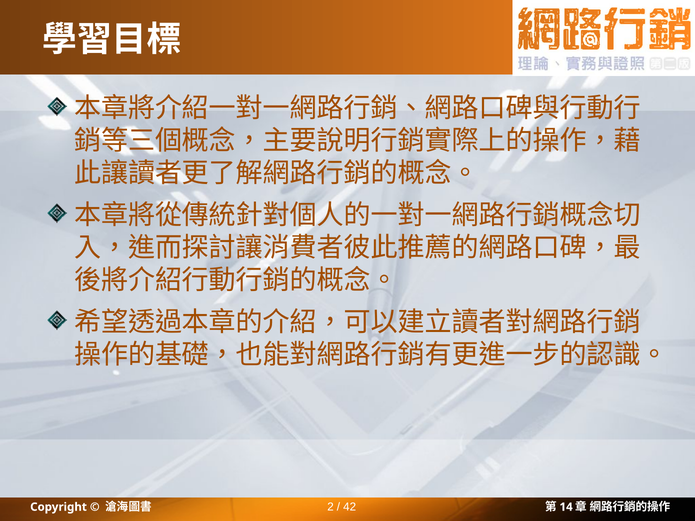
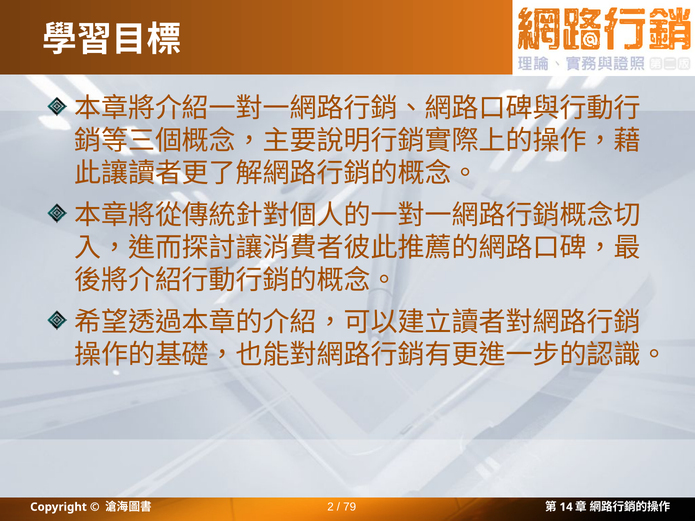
42: 42 -> 79 (350, 507)
